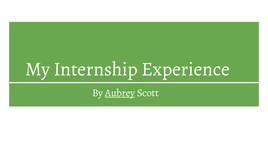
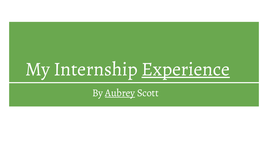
Experience underline: none -> present (186, 69)
